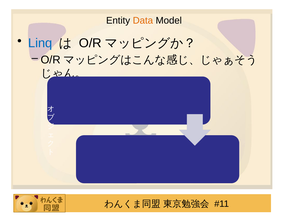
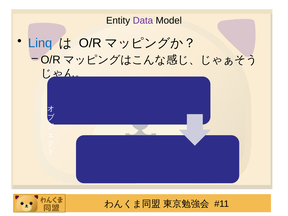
Data colour: orange -> purple (143, 20)
